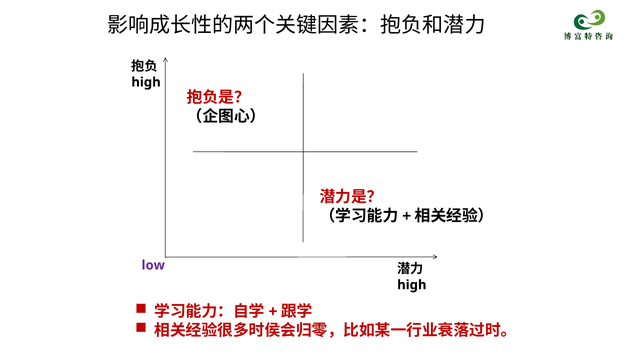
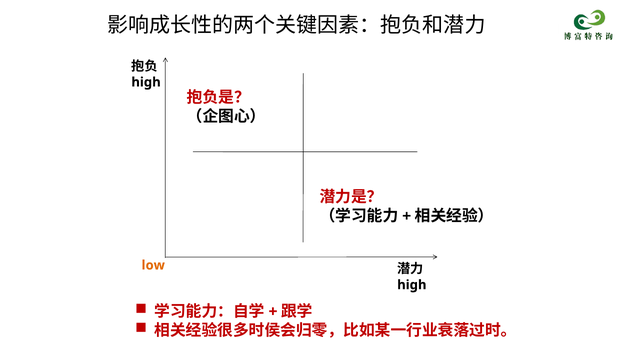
low colour: purple -> orange (153, 266)
